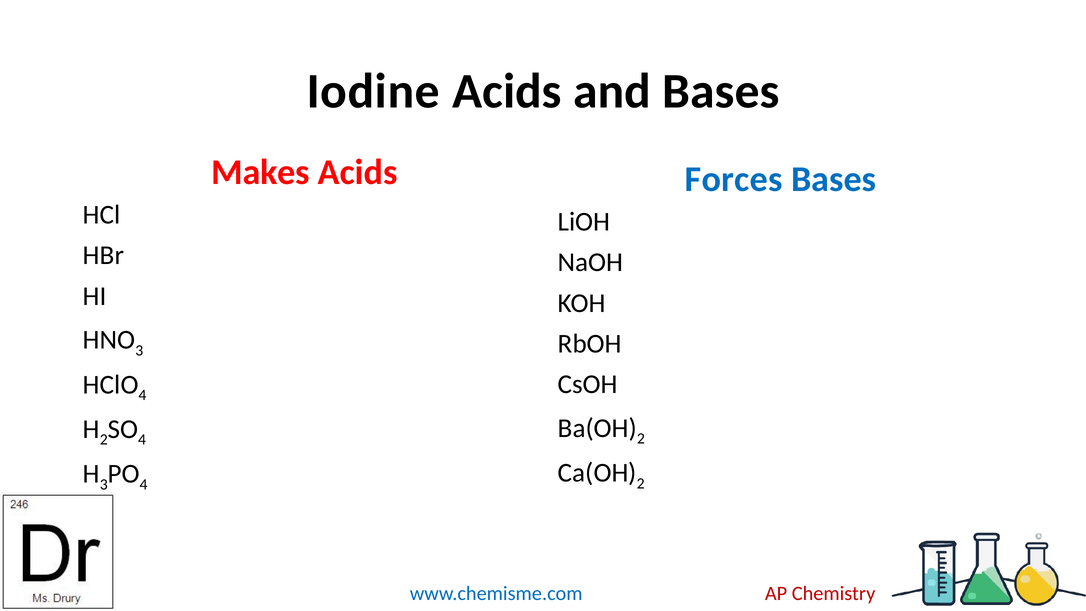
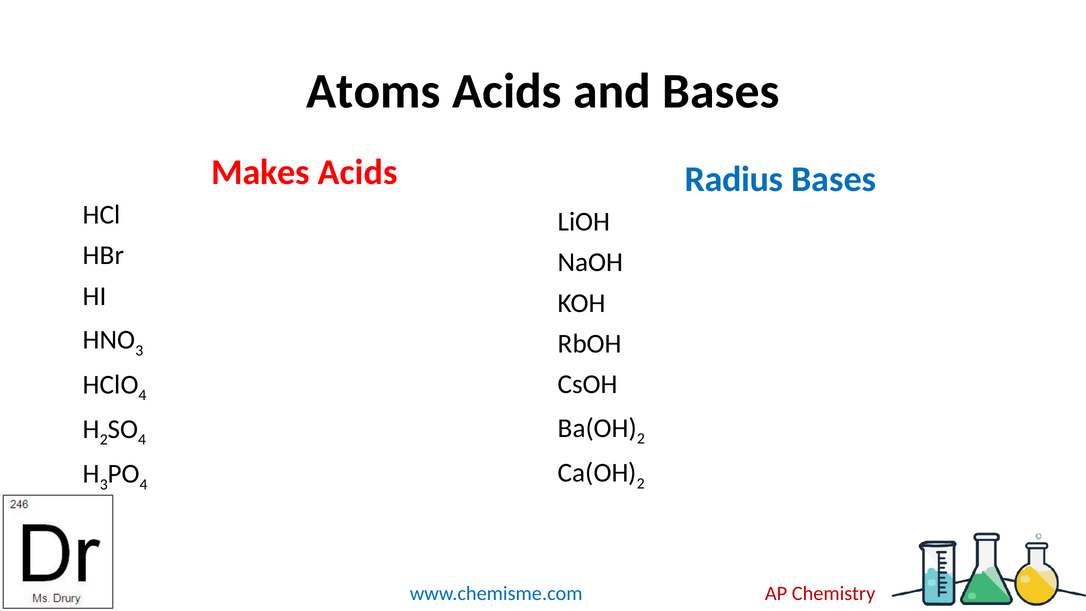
Iodine: Iodine -> Atoms (373, 91)
Forces: Forces -> Radius (734, 179)
